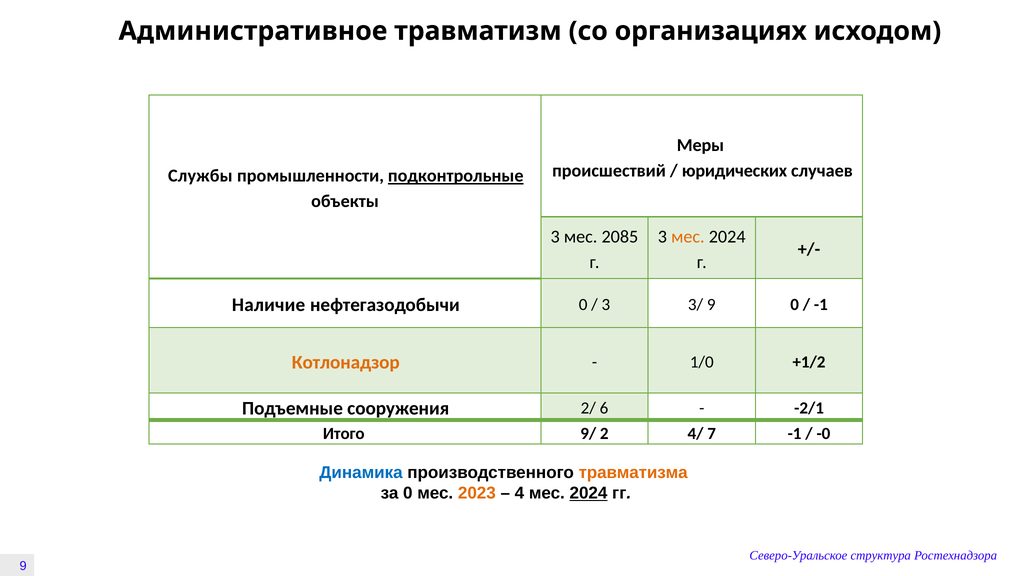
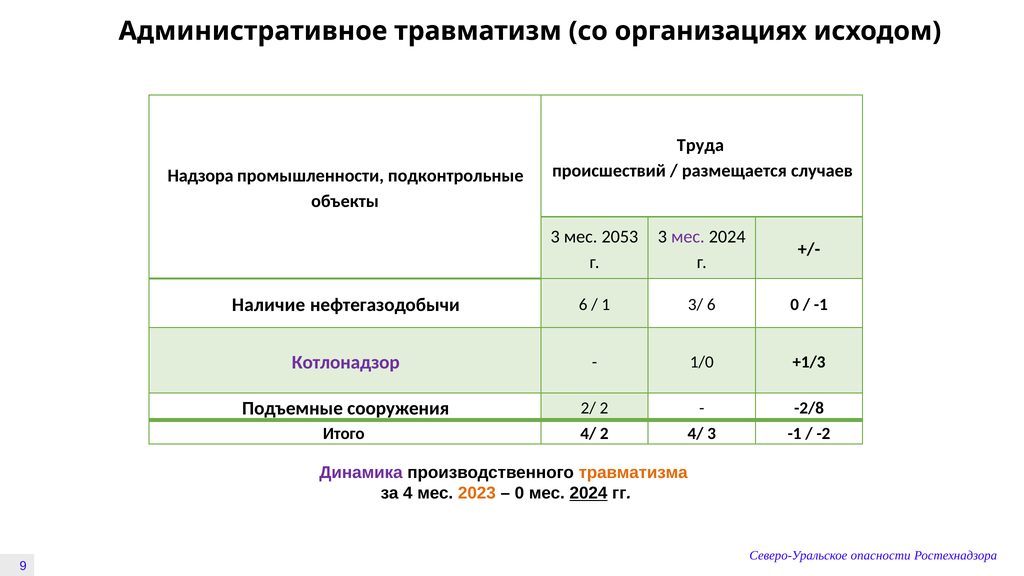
Меры: Меры -> Труда (700, 145)
юридических: юридических -> размещается (734, 171)
Службы: Службы -> Надзора (200, 176)
подконтрольные underline: present -> none (456, 176)
2085: 2085 -> 2053 (620, 237)
мес colour: orange -> purple (688, 237)
нефтегазодобычи 0: 0 -> 6 (583, 305)
3: 3 -> 1 (606, 305)
3/ 9: 9 -> 6 (711, 305)
Котлонадзор colour: orange -> purple (346, 362)
+1/2: +1/2 -> +1/3 (809, 362)
2/ 6: 6 -> 2 (604, 408)
-2/1: -2/1 -> -2/8 (809, 408)
Итого 9/: 9/ -> 4/ (588, 434)
4/ 7: 7 -> 3 (712, 434)
-0: -0 -> -2 (823, 434)
Динамика colour: blue -> purple (361, 473)
за 0: 0 -> 4 (408, 493)
4: 4 -> 0 (519, 493)
структура: структура -> опасности (881, 556)
